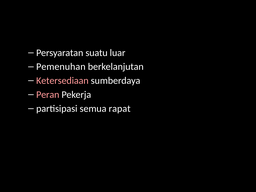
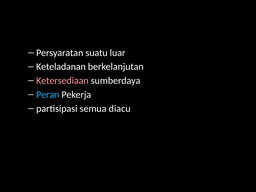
Pemenuhan: Pemenuhan -> Keteladanan (61, 67)
Peran colour: pink -> light blue (48, 95)
rapat: rapat -> diacu (120, 109)
